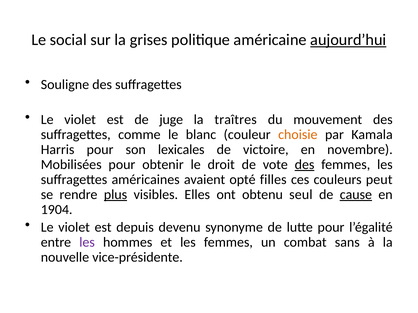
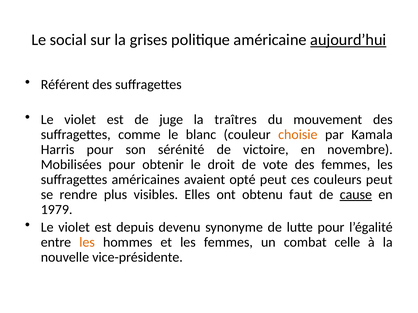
Souligne: Souligne -> Référent (65, 85)
lexicales: lexicales -> sérénité (181, 150)
des underline: present -> none (305, 165)
opté filles: filles -> peut (273, 180)
plus underline: present -> none (115, 195)
seul: seul -> faut (301, 195)
1904: 1904 -> 1979 (57, 210)
les colour: purple -> orange (87, 242)
sans: sans -> celle (347, 242)
